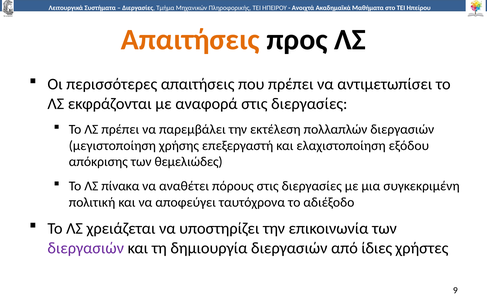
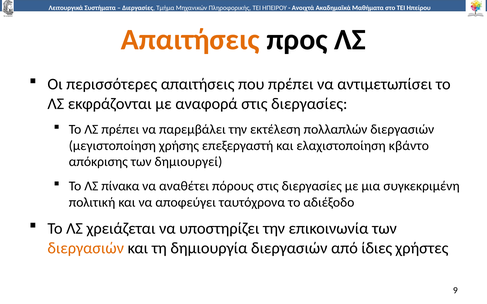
εξόδου: εξόδου -> κβάντο (409, 146)
θεμελιώδες: θεμελιώδες -> δημιουργεί (188, 162)
διεργασιών colour: purple -> orange (86, 248)
